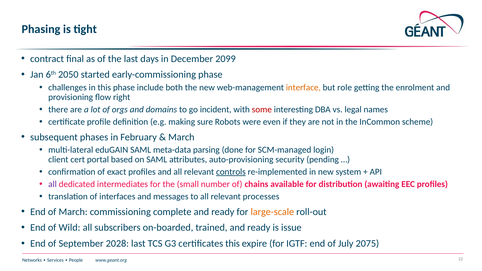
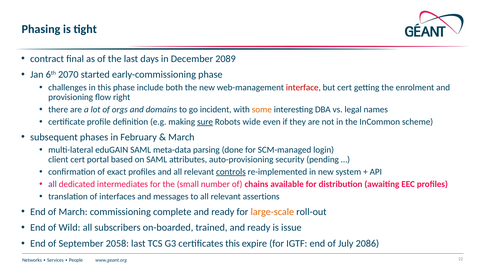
2099: 2099 -> 2089 (226, 59)
2050: 2050 -> 2070 (68, 75)
interface colour: orange -> red (303, 87)
but role: role -> cert (345, 87)
some colour: red -> orange (262, 110)
sure underline: none -> present (205, 122)
were: were -> wide (252, 122)
processes: processes -> assertions (261, 196)
2028: 2028 -> 2058 (117, 244)
2075: 2075 -> 2086 (367, 244)
